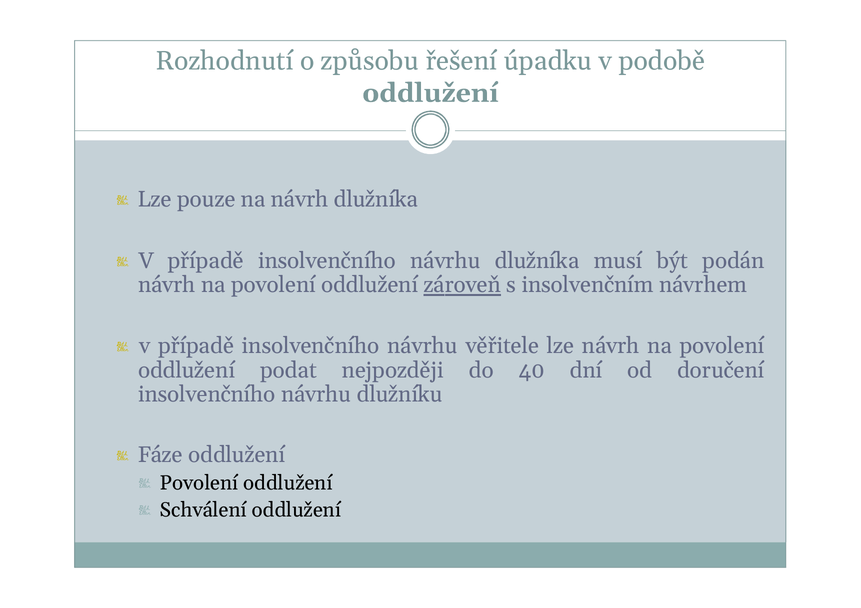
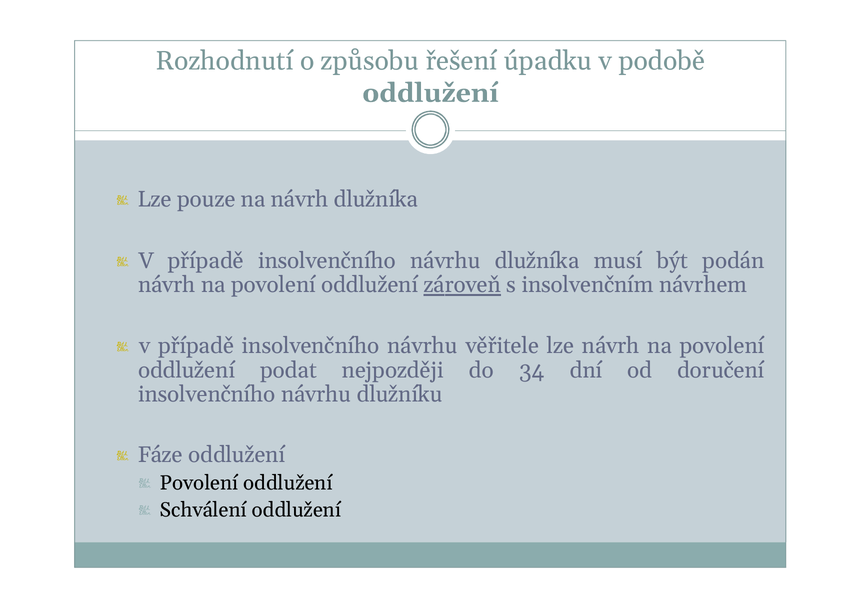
40: 40 -> 34 (532, 370)
